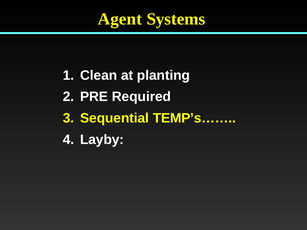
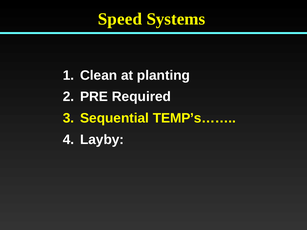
Agent: Agent -> Speed (120, 19)
